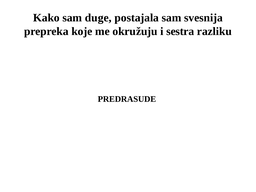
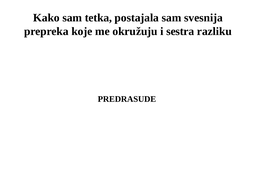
duge: duge -> tetka (98, 18)
